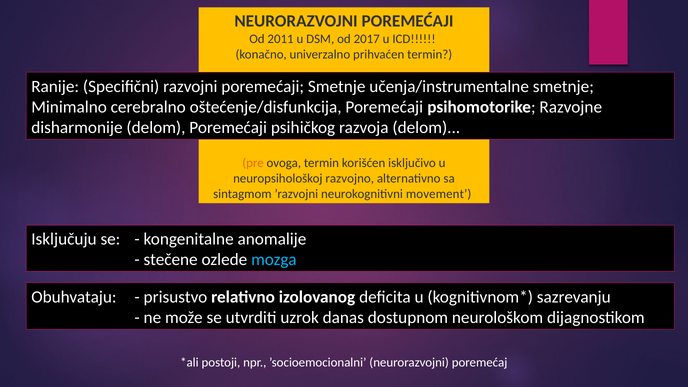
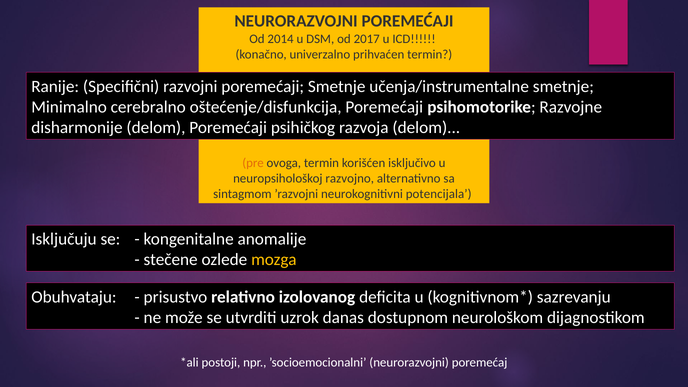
2011: 2011 -> 2014 (281, 39)
movement: movement -> potencijala (439, 194)
mozga colour: light blue -> yellow (274, 260)
